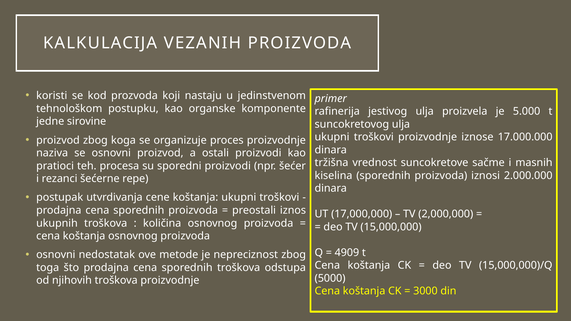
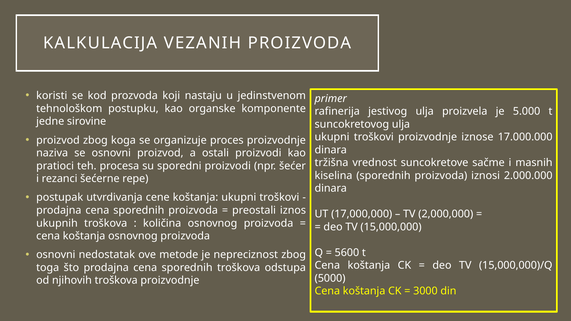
4909: 4909 -> 5600 (347, 253)
